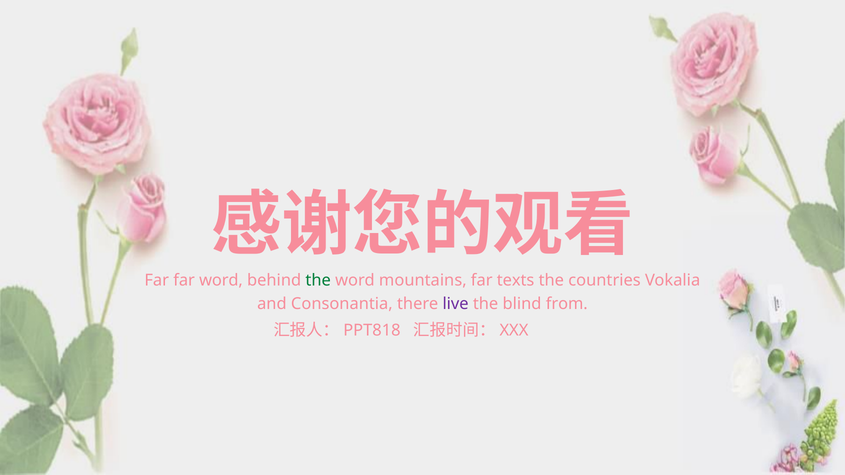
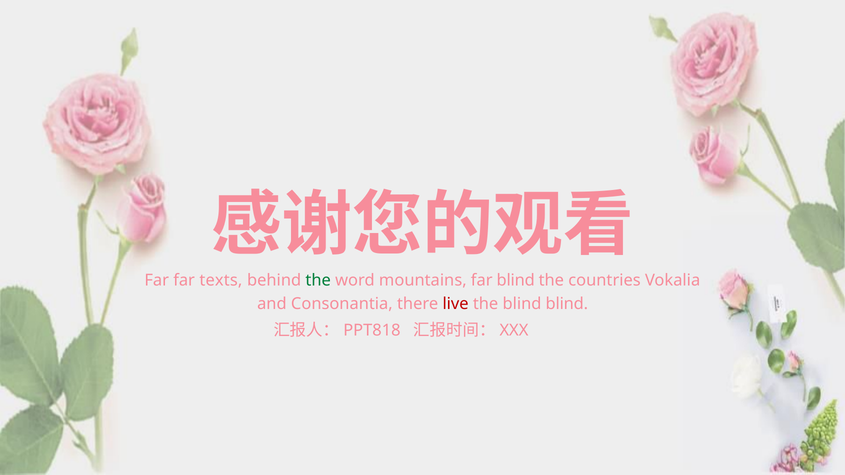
far word: word -> texts (221, 281)
far texts: texts -> blind (516, 281)
live colour: purple -> red (456, 304)
blind from: from -> blind (567, 304)
